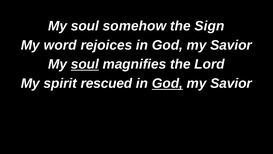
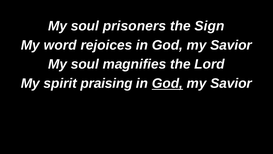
somehow: somehow -> prisoners (134, 26)
soul underline: present -> none (85, 64)
rescued: rescued -> praising (106, 83)
